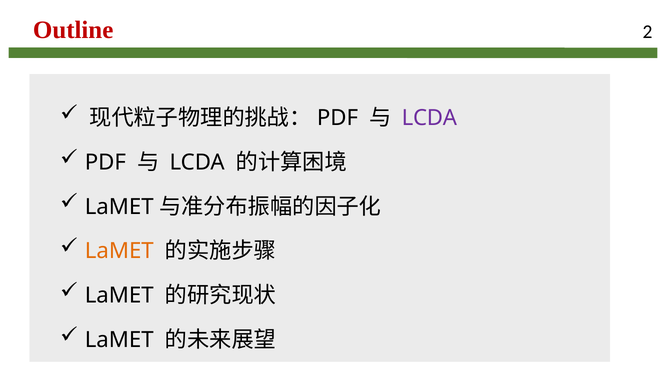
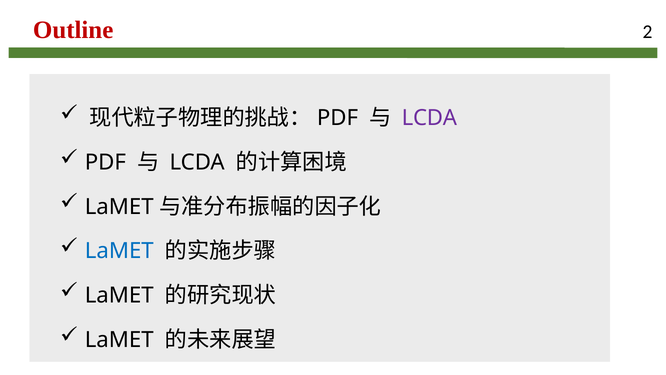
LaMET colour: orange -> blue (119, 251)
